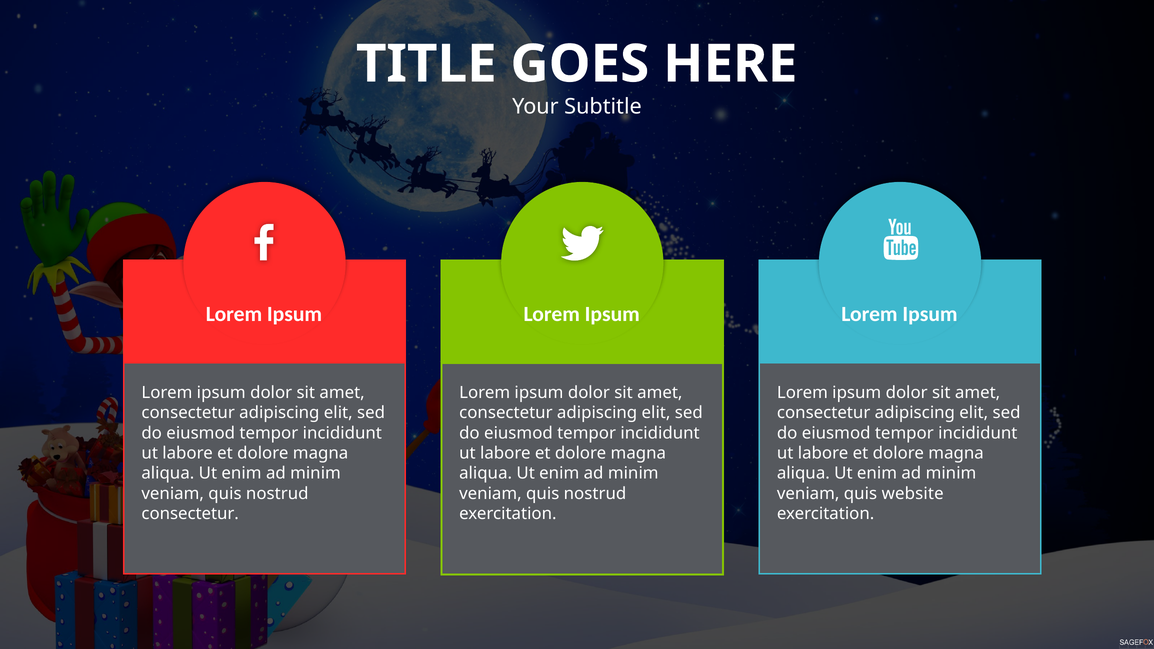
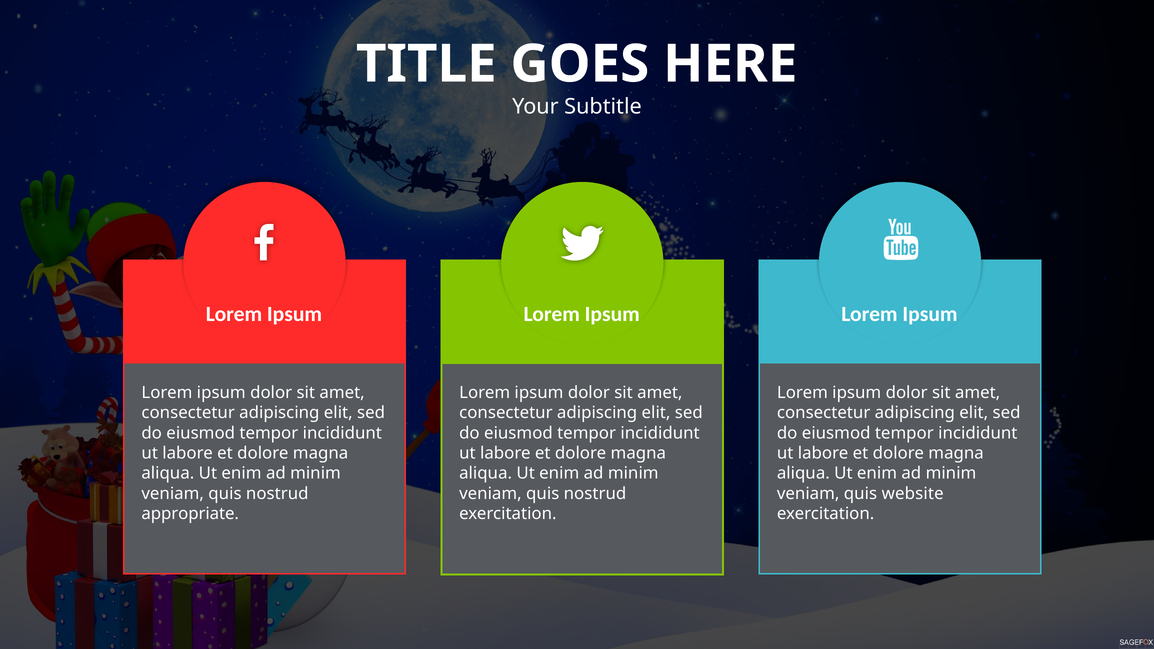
consectetur: consectetur -> appropriate (190, 514)
